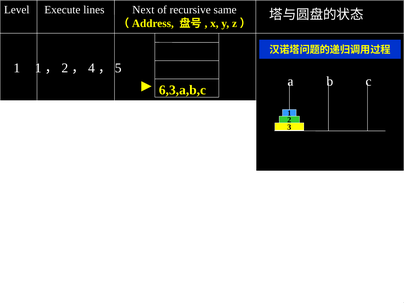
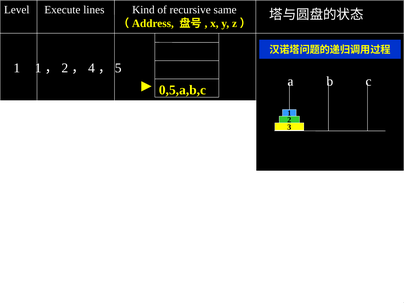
Next: Next -> Kind (143, 10)
6,3,a,b,c: 6,3,a,b,c -> 0,5,a,b,c (182, 90)
